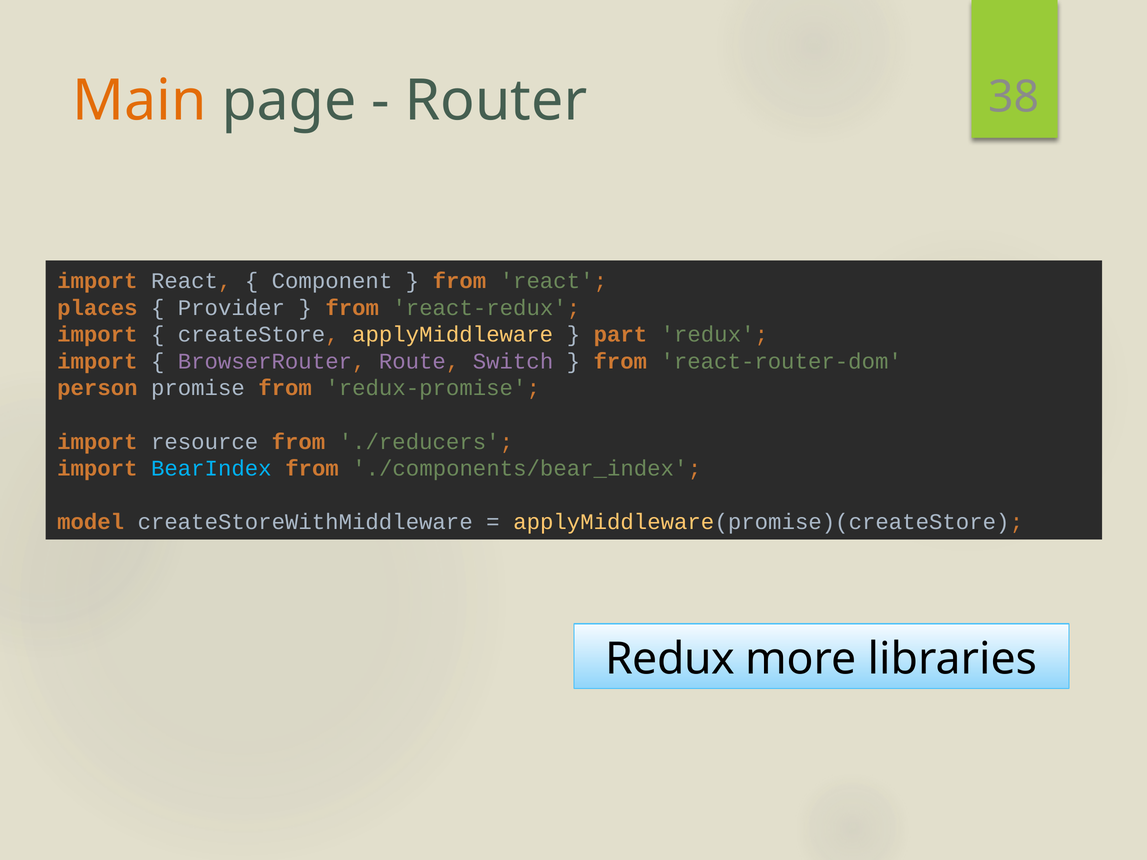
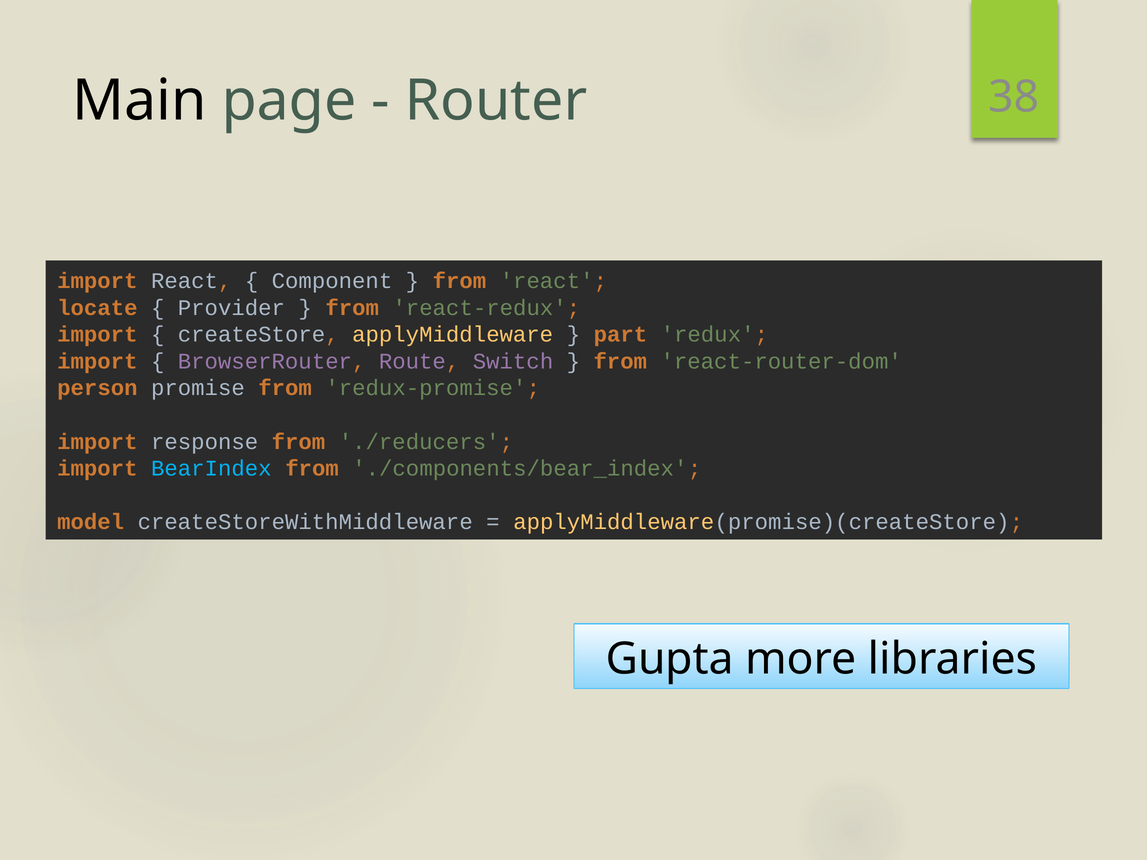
Main colour: orange -> black (139, 101)
places: places -> locate (97, 308)
resource: resource -> response (205, 442)
Redux: Redux -> Gupta (670, 659)
